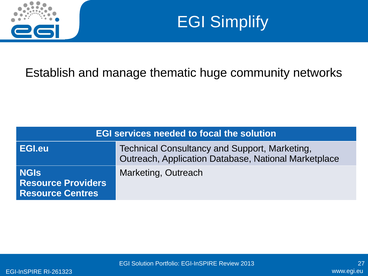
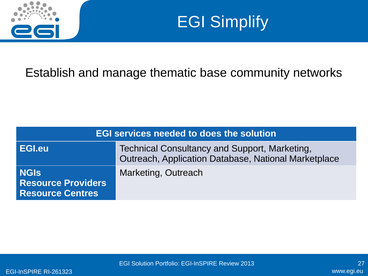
huge: huge -> base (213, 73)
focal: focal -> does (211, 134)
